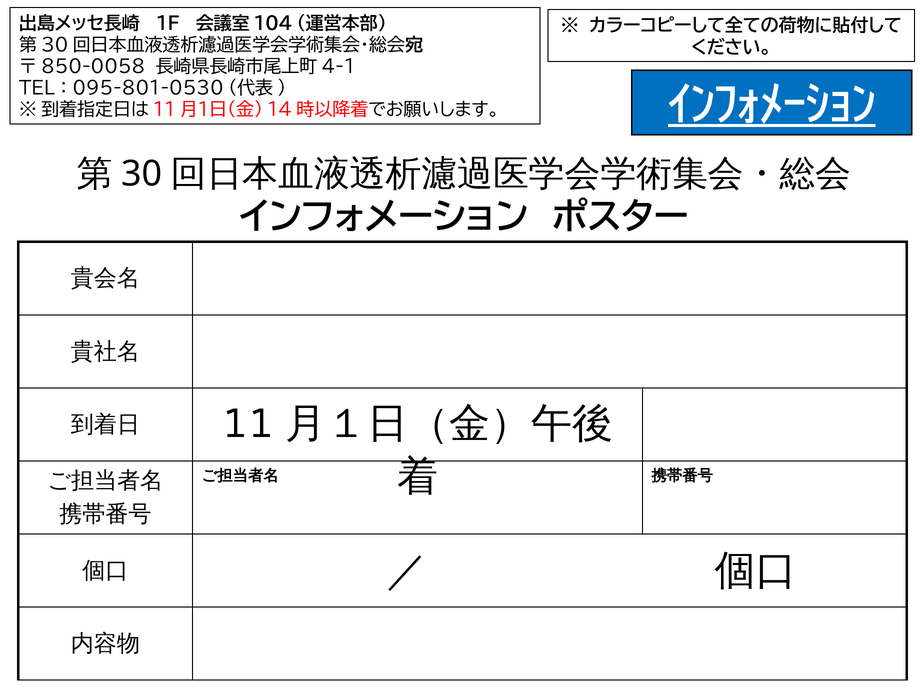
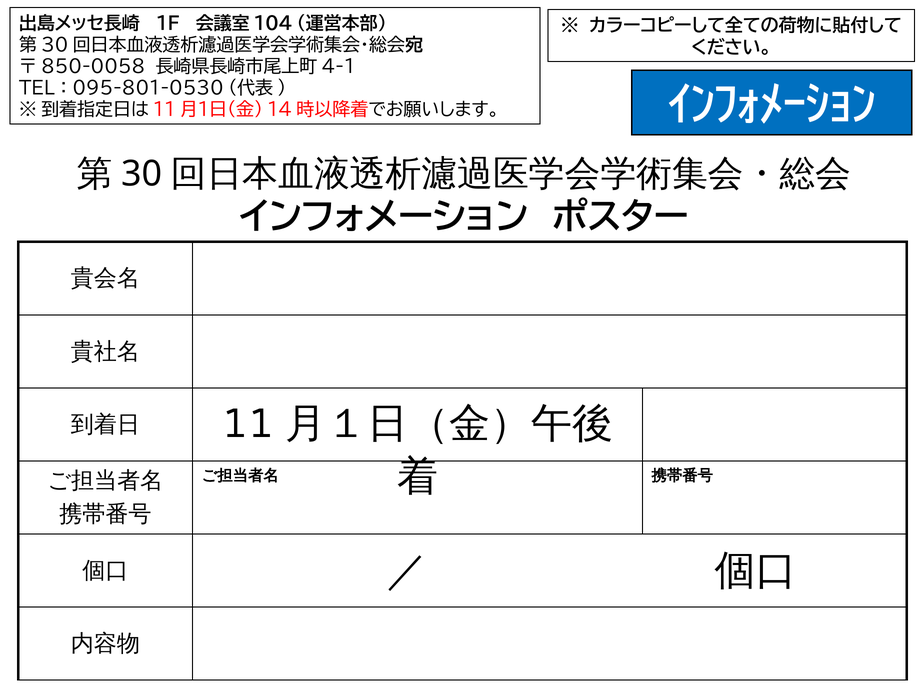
ｲﾝﾌｫﾒｰｼｮﾝ underline: present -> none (772, 106)
